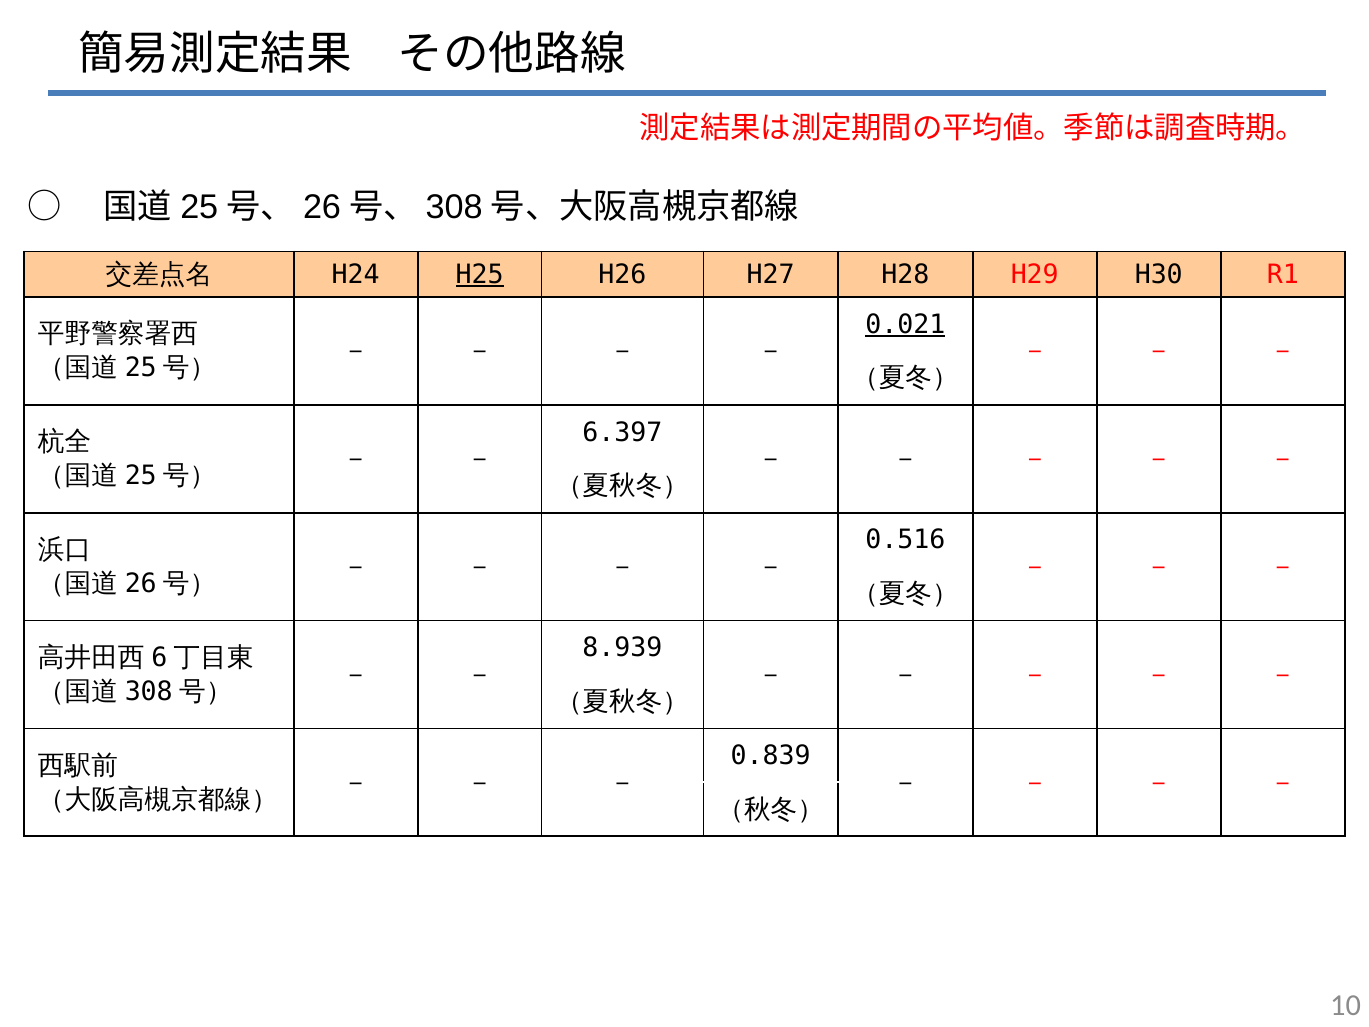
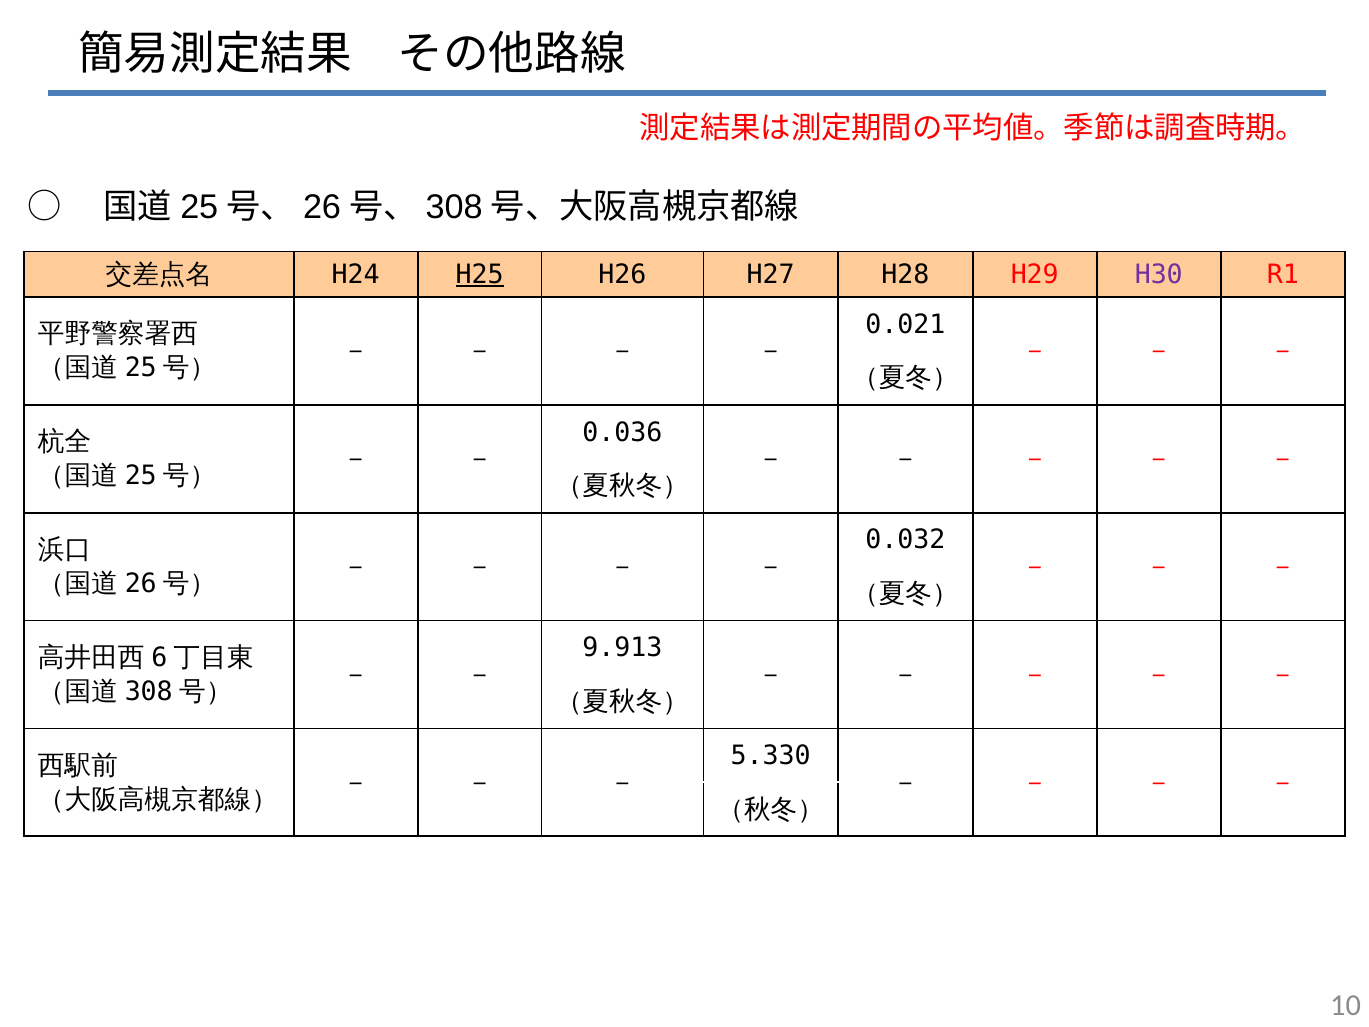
H30 colour: black -> purple (1159, 275)
0.021 underline: present -> none (905, 324)
6.397: 6.397 -> 0.036 (622, 432)
0.516: 0.516 -> 0.032 (905, 540)
8.939: 8.939 -> 9.913 (622, 648)
0.839: 0.839 -> 5.330 (771, 756)
